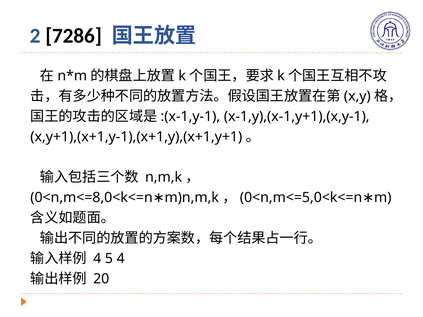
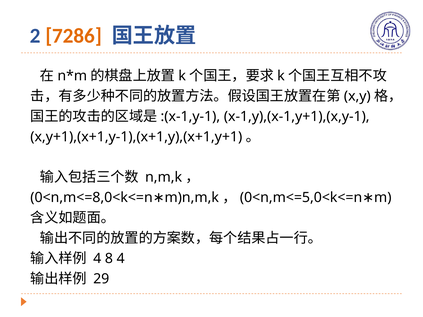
7286 colour: black -> orange (74, 36)
5: 5 -> 8 (109, 259)
20: 20 -> 29 (101, 279)
